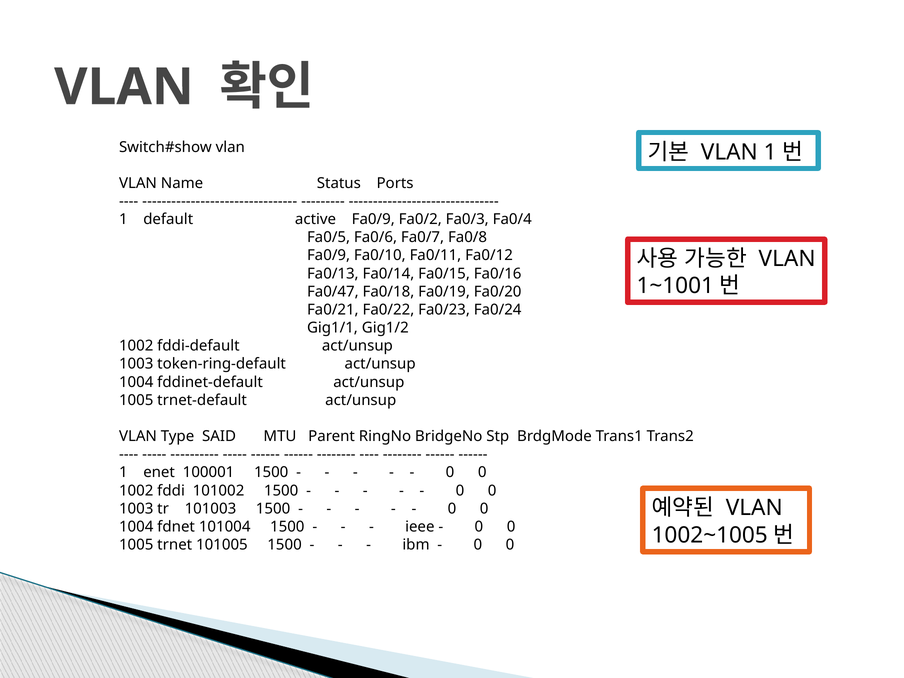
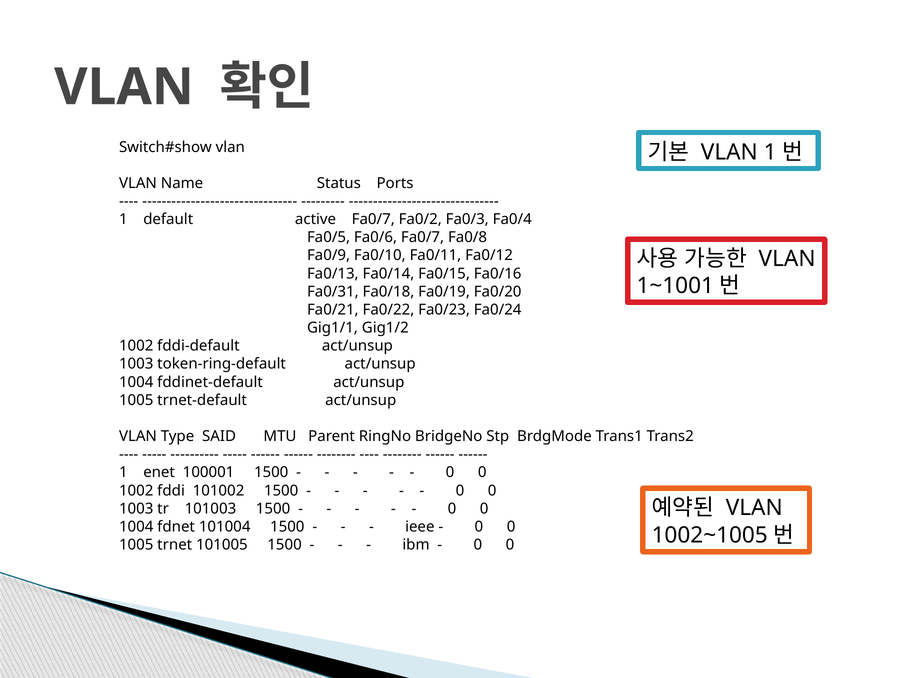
active Fa0/9: Fa0/9 -> Fa0/7 (373, 219)
Fa0/47: Fa0/47 -> Fa0/31 (333, 292)
